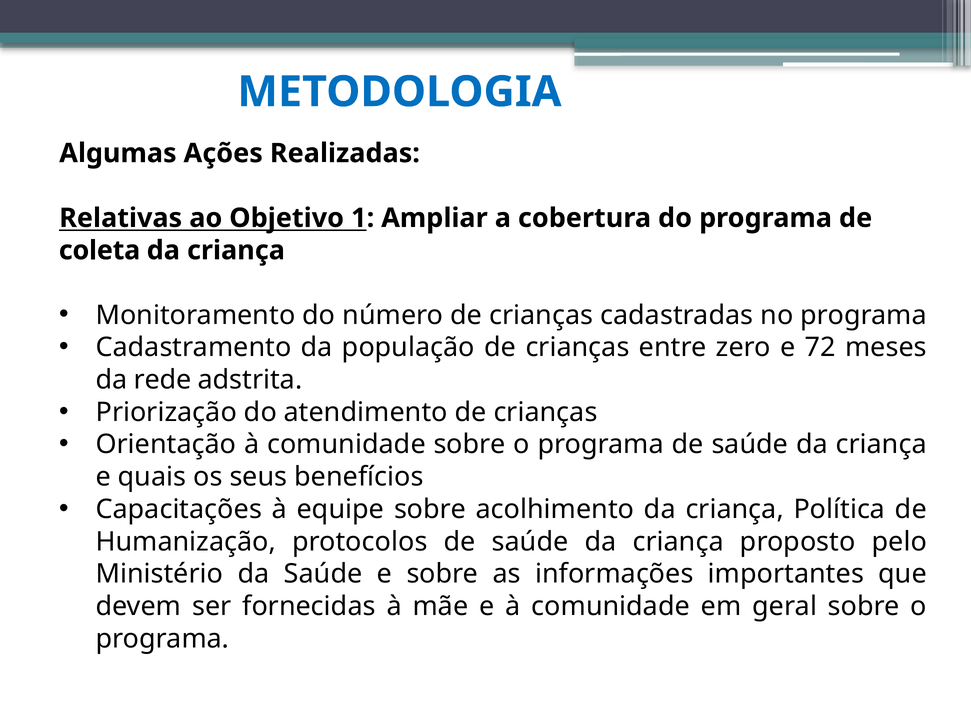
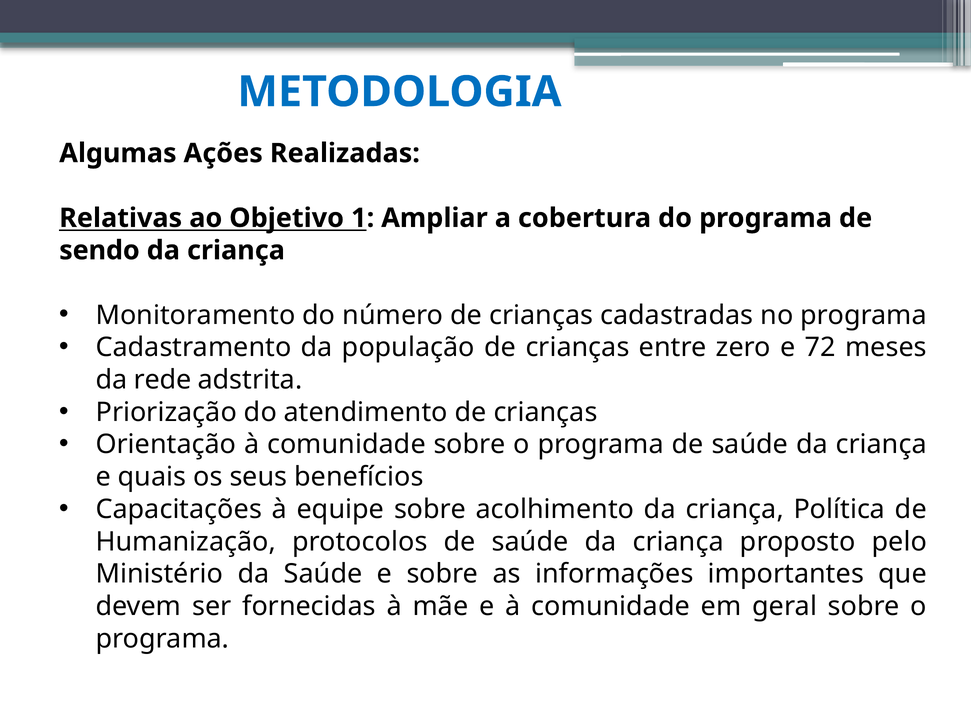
coleta: coleta -> sendo (99, 250)
